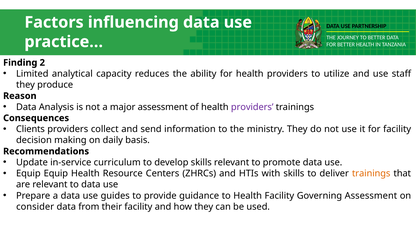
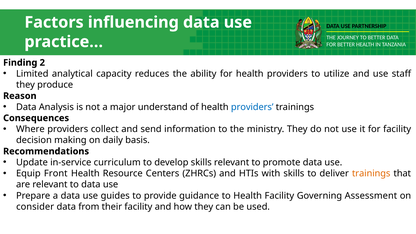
major assessment: assessment -> understand (163, 107)
providers colour: purple -> blue (252, 107)
Clients: Clients -> Where (30, 129)
Equip Equip: Equip -> Front (56, 174)
